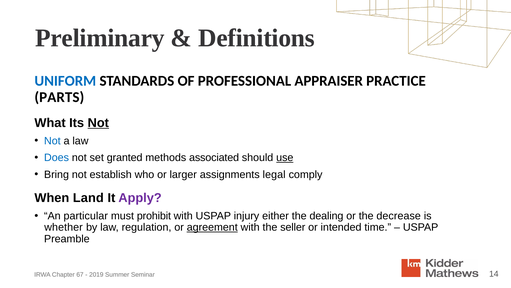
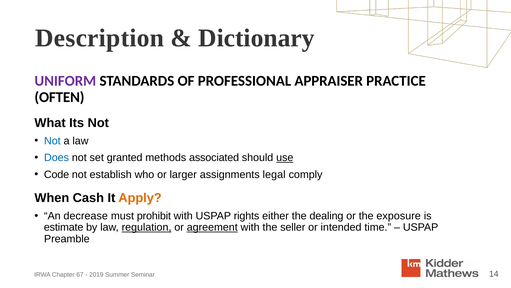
Preliminary: Preliminary -> Description (100, 38)
Definitions: Definitions -> Dictionary (256, 38)
UNIFORM colour: blue -> purple (65, 81)
PARTS: PARTS -> OFTEN (59, 97)
Not underline: present -> none (98, 123)
Bring: Bring -> Code (57, 174)
Land: Land -> Cash (88, 198)
Apply colour: purple -> orange (140, 198)
particular: particular -> decrease (86, 216)
injury: injury -> rights (247, 216)
decrease: decrease -> exposure (399, 216)
whether: whether -> estimate (64, 227)
regulation underline: none -> present (147, 227)
